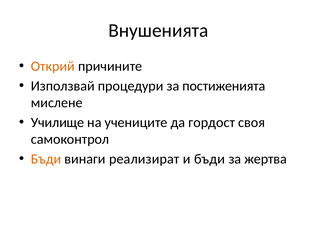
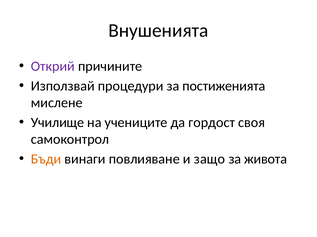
Открий colour: orange -> purple (53, 67)
реализират: реализират -> повлияване (144, 160)
и бъди: бъди -> защо (209, 160)
жертва: жертва -> живота (266, 160)
